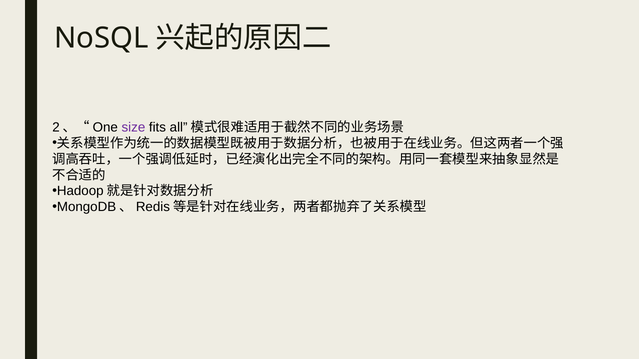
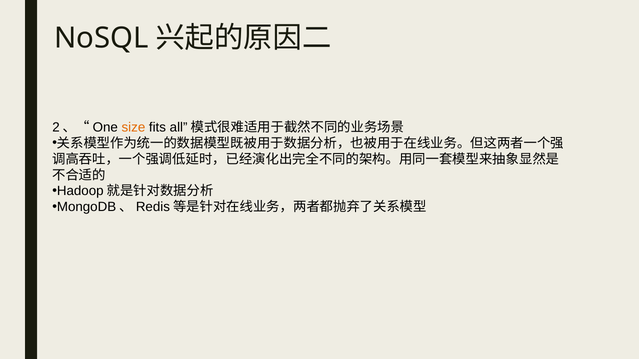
size colour: purple -> orange (133, 127)
